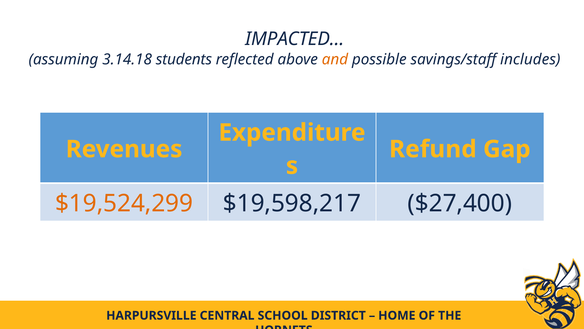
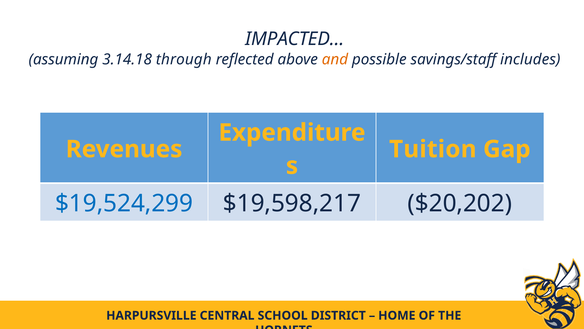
students: students -> through (184, 59)
Refund: Refund -> Tuition (433, 149)
$19,524,299 colour: orange -> blue (124, 203)
$27,400: $27,400 -> $20,202 (460, 203)
